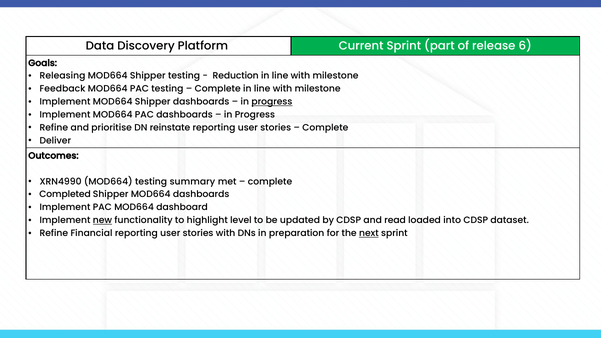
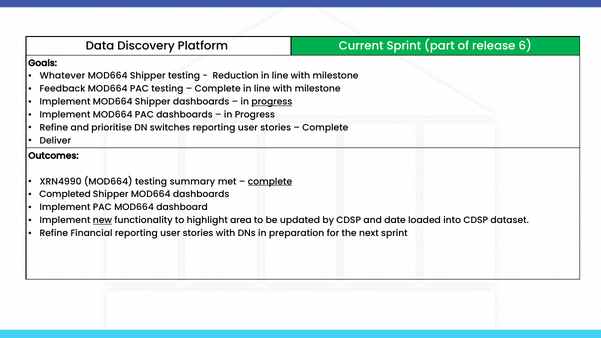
Releasing: Releasing -> Whatever (62, 76)
reinstate: reinstate -> switches (170, 128)
complete underline: none -> present (270, 182)
level: level -> area (241, 220)
read: read -> date (395, 220)
next underline: present -> none (369, 233)
